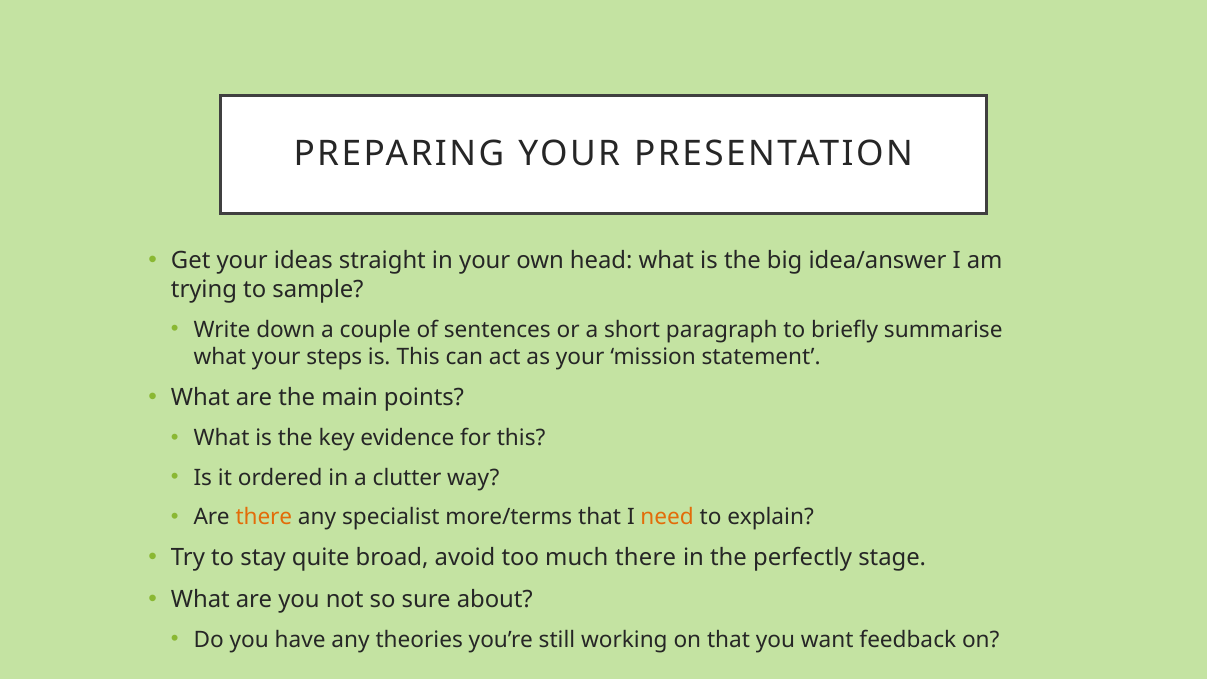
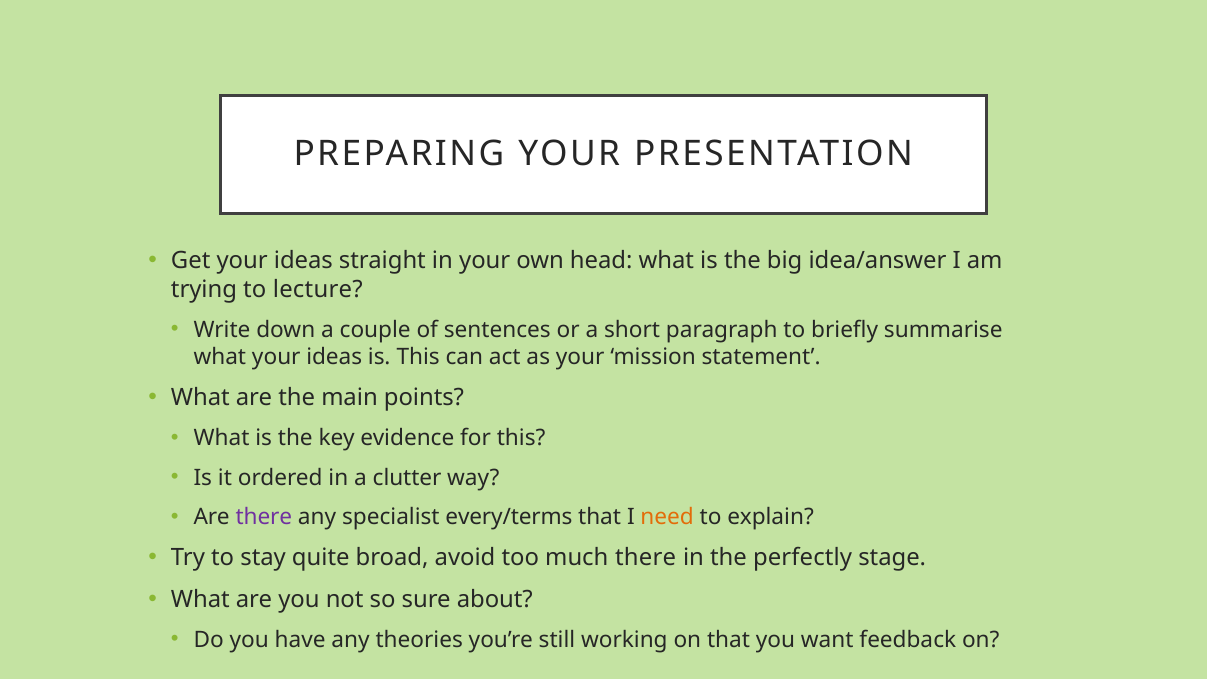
sample: sample -> lecture (318, 289)
what your steps: steps -> ideas (334, 357)
there colour: orange -> purple (264, 517)
more/terms: more/terms -> every/terms (509, 517)
